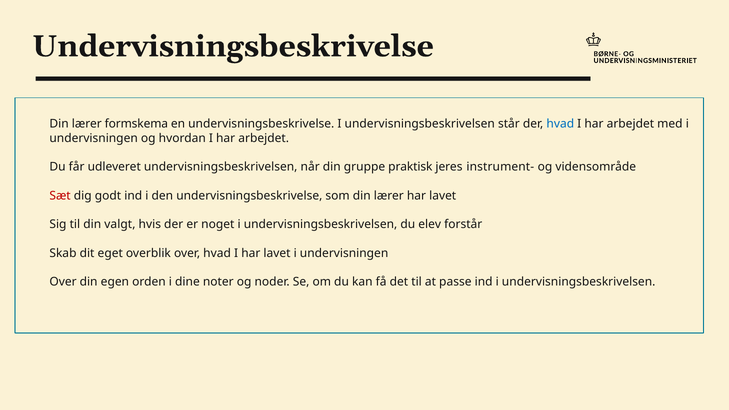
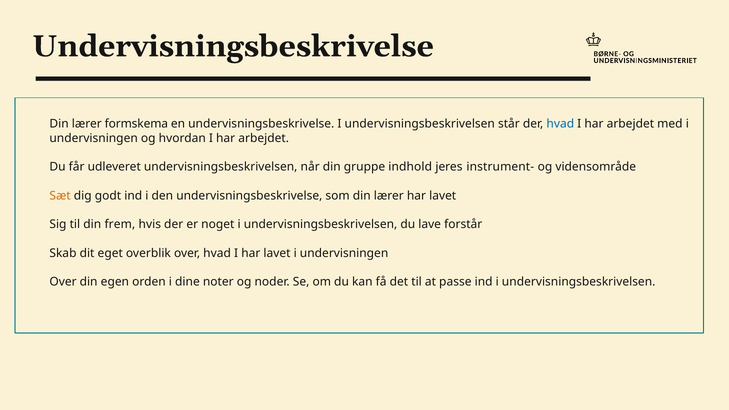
praktisk: praktisk -> indhold (410, 167)
Sæt colour: red -> orange (60, 196)
valgt: valgt -> frem (120, 224)
elev: elev -> lave (430, 224)
